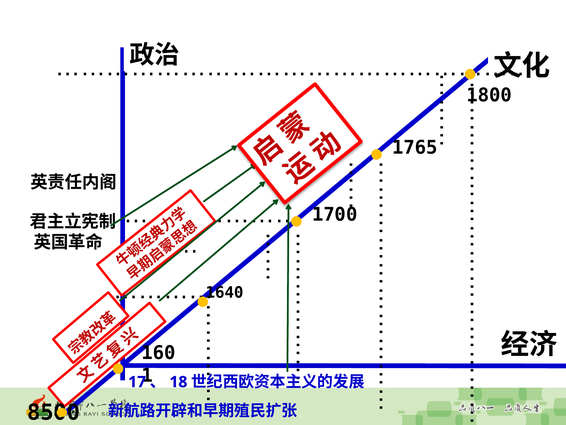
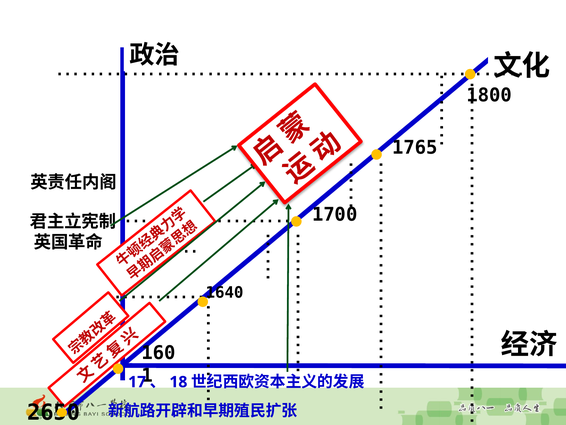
8500: 8500 -> 2650 (54, 412)
